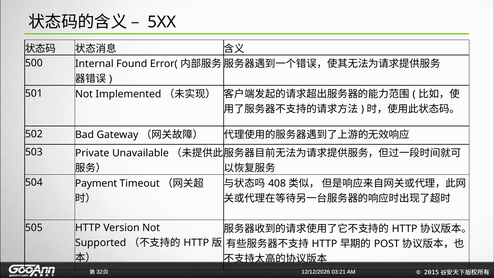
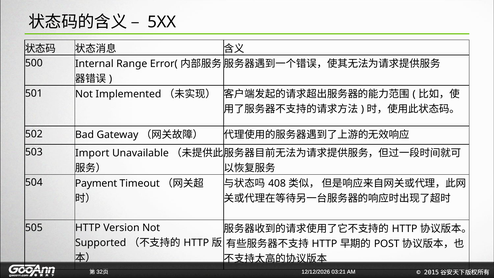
Found: Found -> Range (132, 64)
Private: Private -> Import (92, 153)
